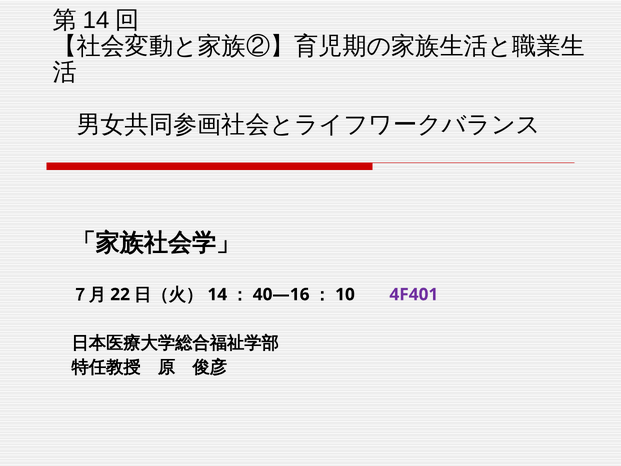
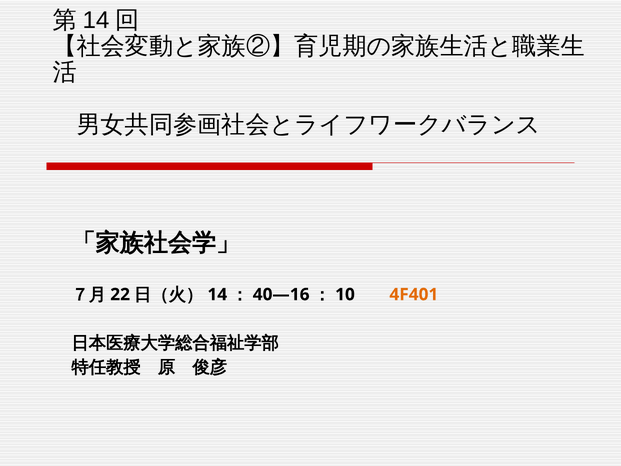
4F401 colour: purple -> orange (414, 294)
